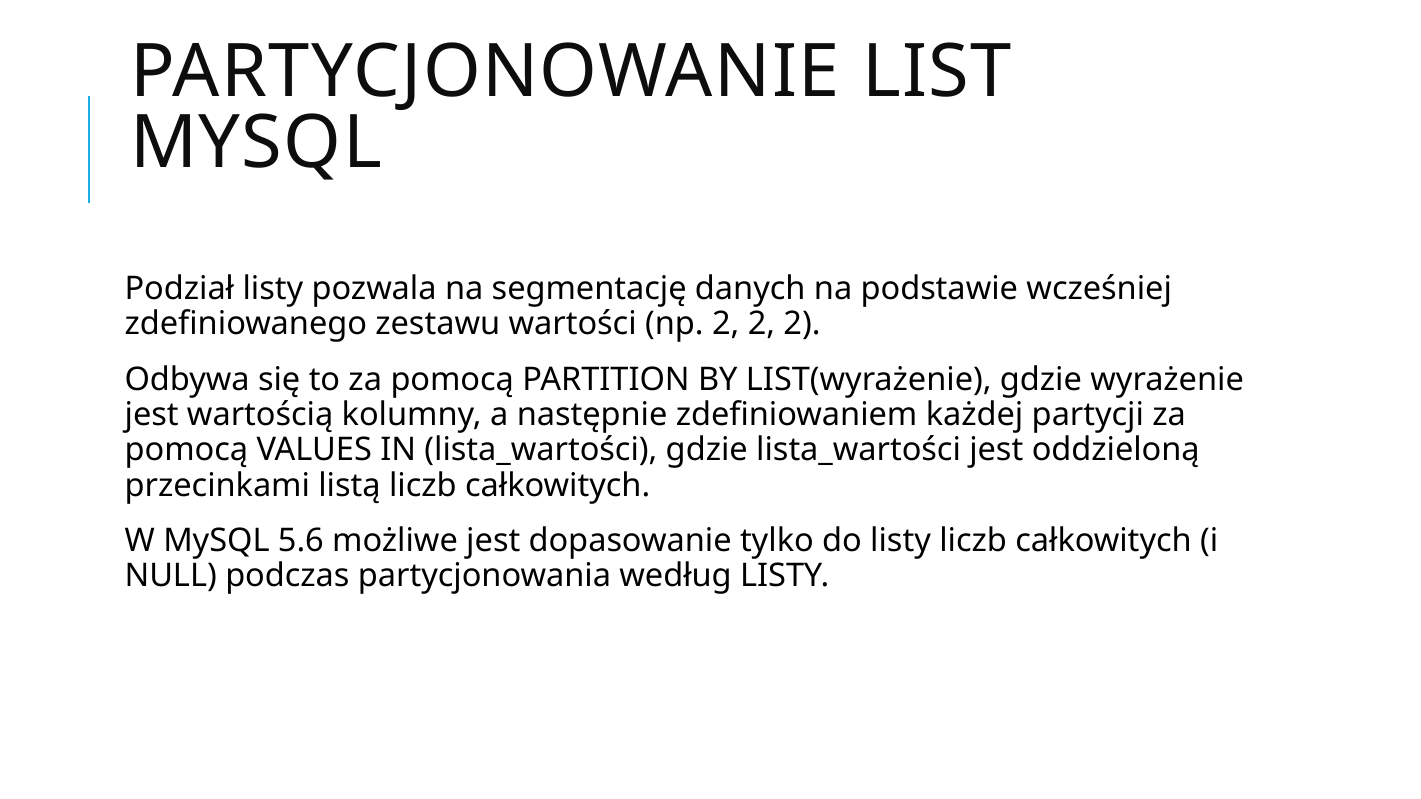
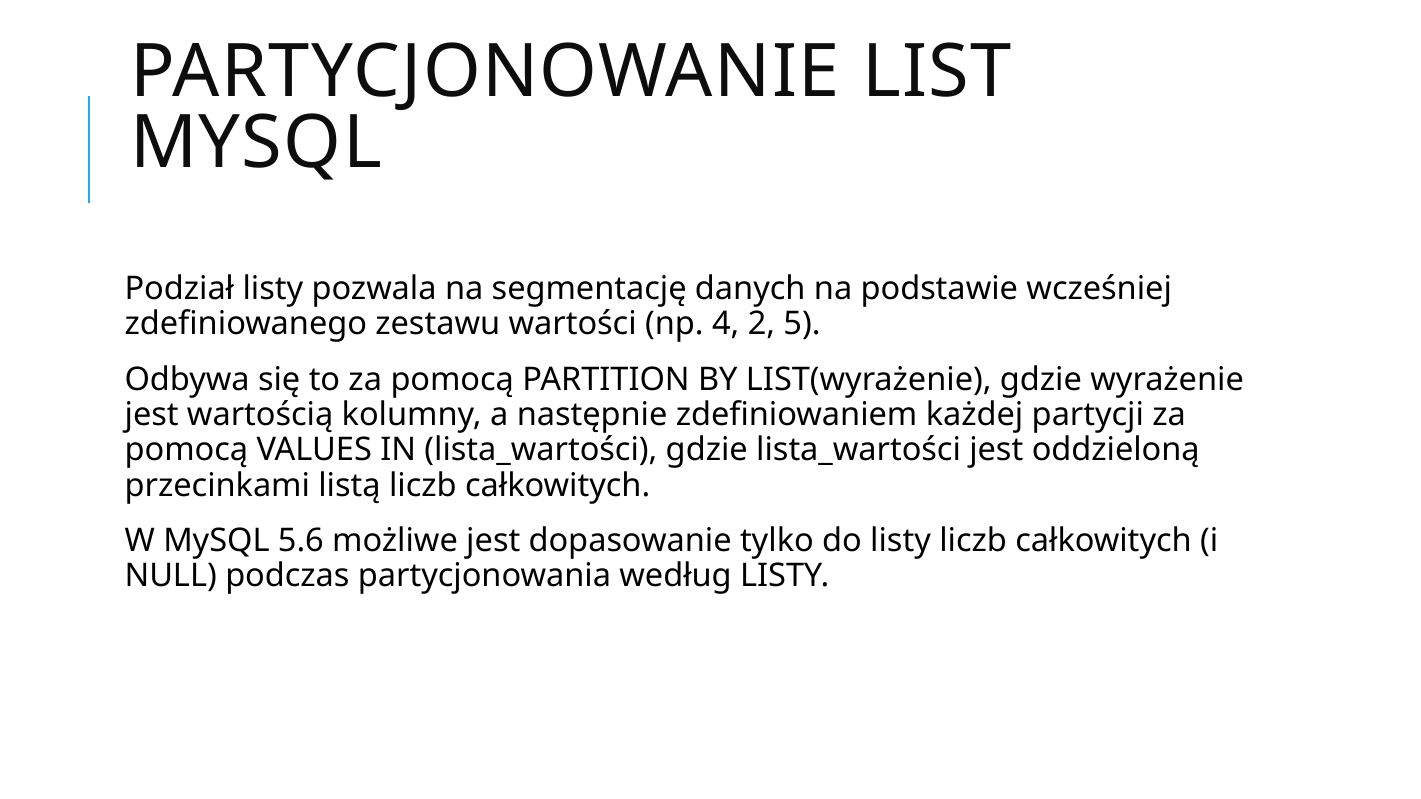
np 2: 2 -> 4 (726, 324)
2: 2 -> 5 (802, 324)
